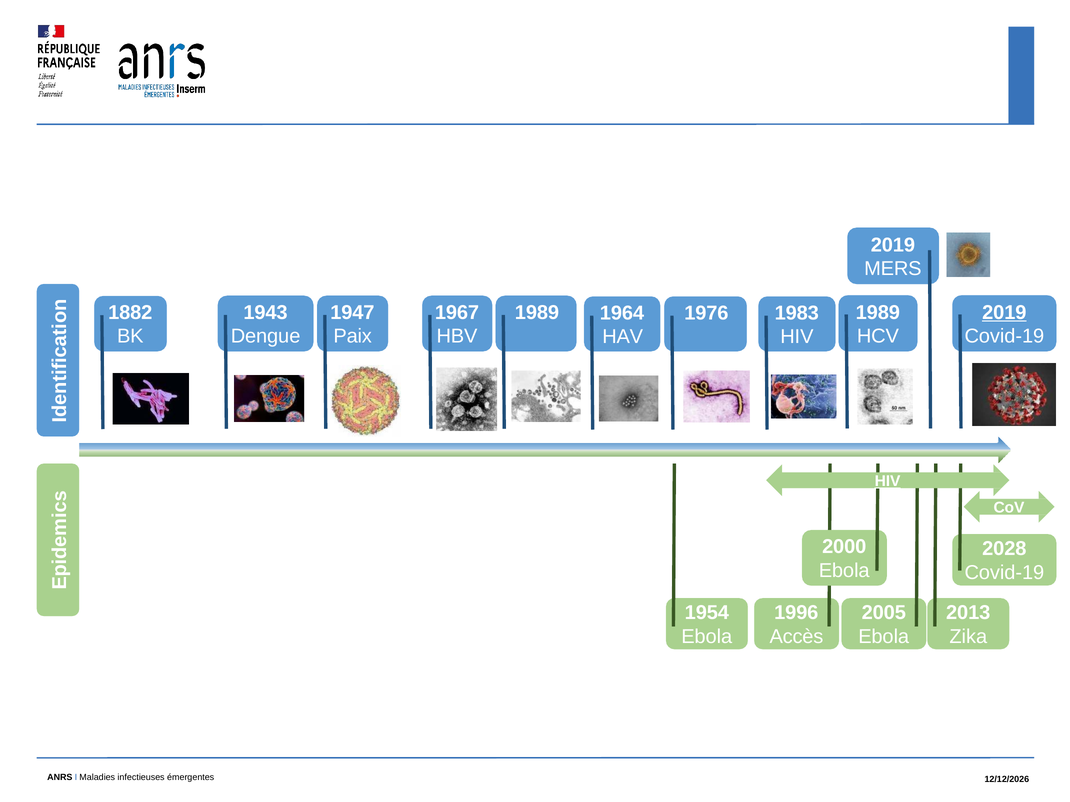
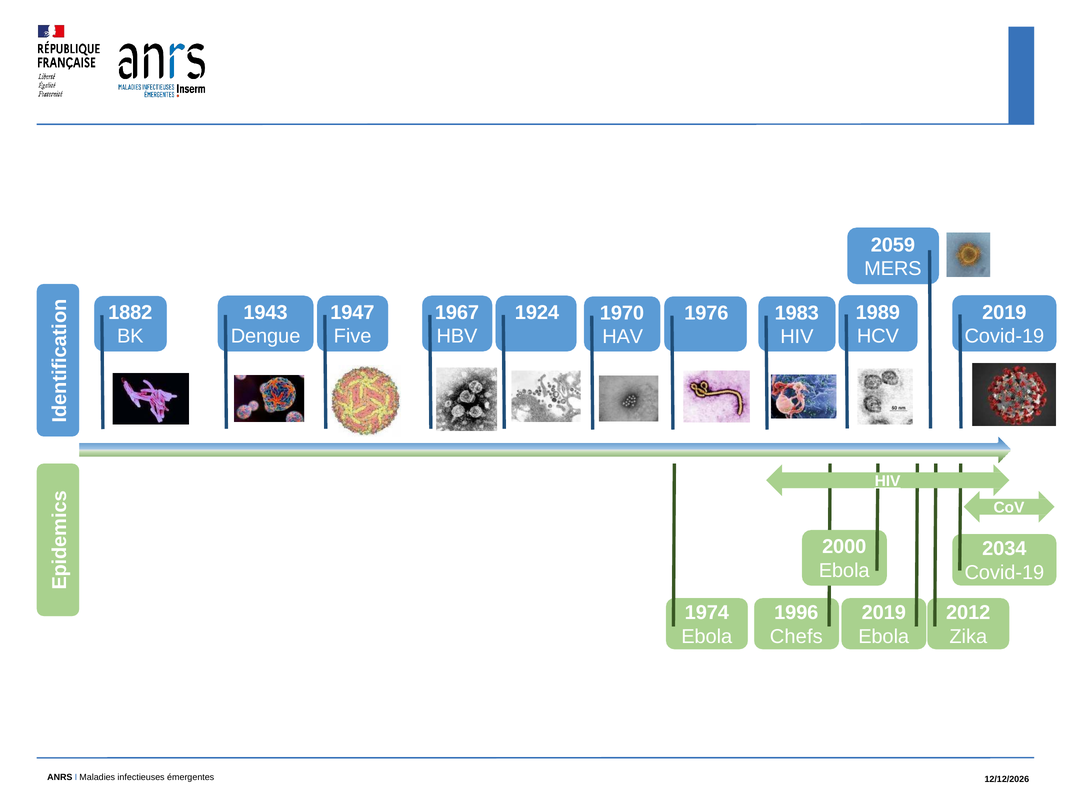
2019: 2019 -> 2059 (893, 245)
2019 underline: present -> none (1004, 313)
1967 1989: 1989 -> 1924 (537, 313)
1964: 1964 -> 1970 (622, 313)
Paix: Paix -> Five (353, 337)
2028: 2028 -> 2034 (1004, 549)
1954: 1954 -> 1974 (707, 613)
2005: 2005 -> 2019 (884, 613)
2013: 2013 -> 2012 (968, 613)
Accès: Accès -> Chefs (796, 637)
